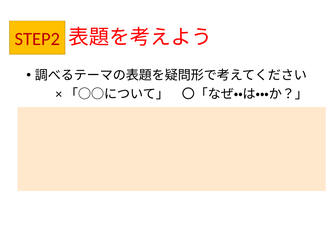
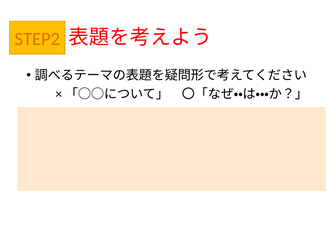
STEP2 colour: red -> orange (37, 39)
